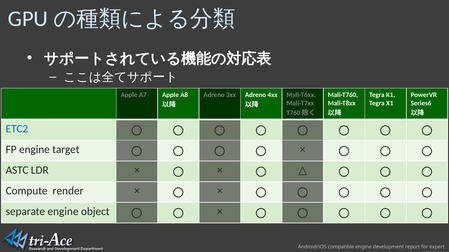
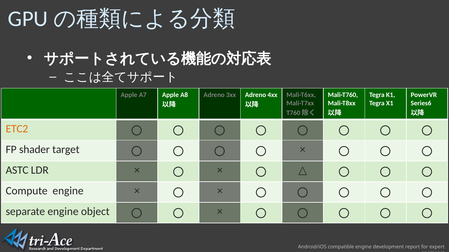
ETC2 colour: blue -> orange (17, 129)
FP engine: engine -> shader (34, 150)
Compute render: render -> engine (68, 191)
